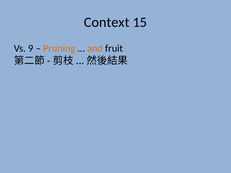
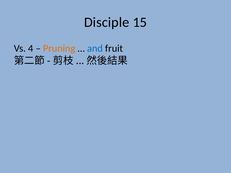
Context: Context -> Disciple (107, 22)
9: 9 -> 4 (31, 48)
and colour: orange -> blue (95, 48)
